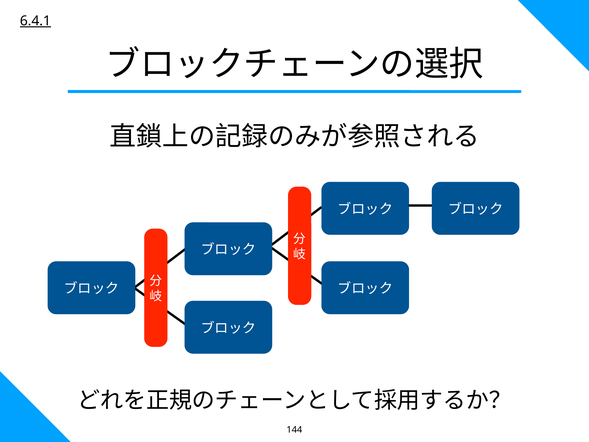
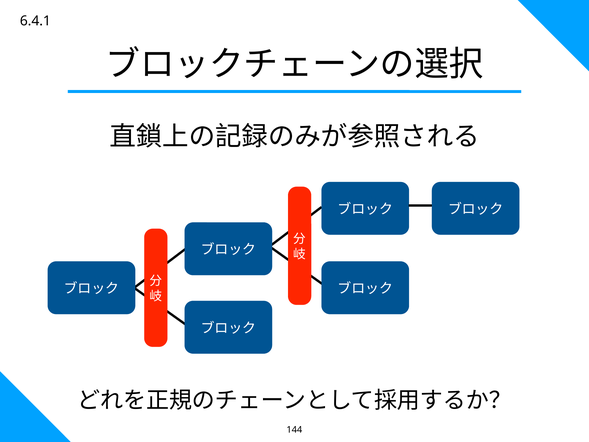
6.4.1 underline: present -> none (35, 21)
